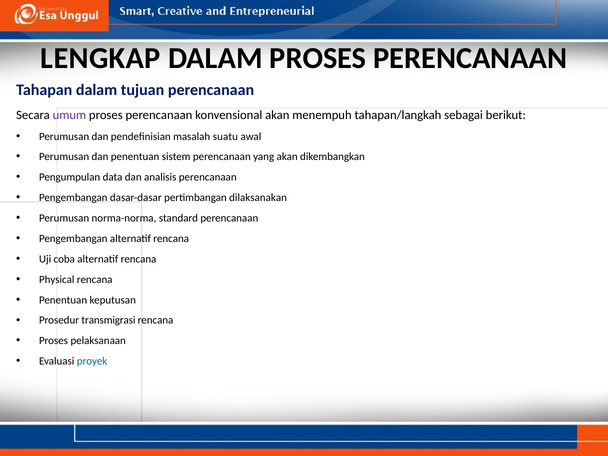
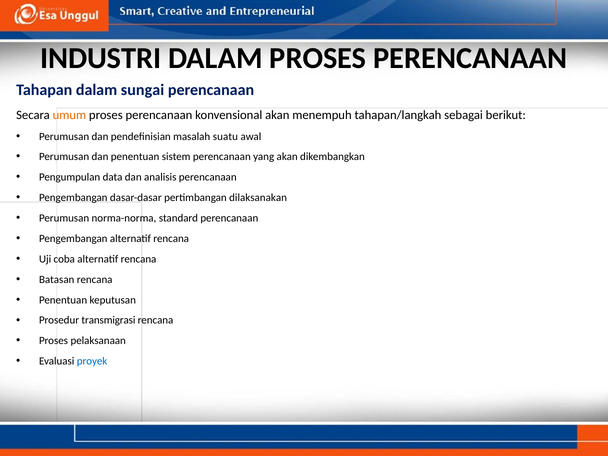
LENGKAP: LENGKAP -> INDUSTRI (101, 58)
tujuan: tujuan -> sungai (143, 90)
umum colour: purple -> orange (69, 115)
Physical: Physical -> Batasan (57, 279)
